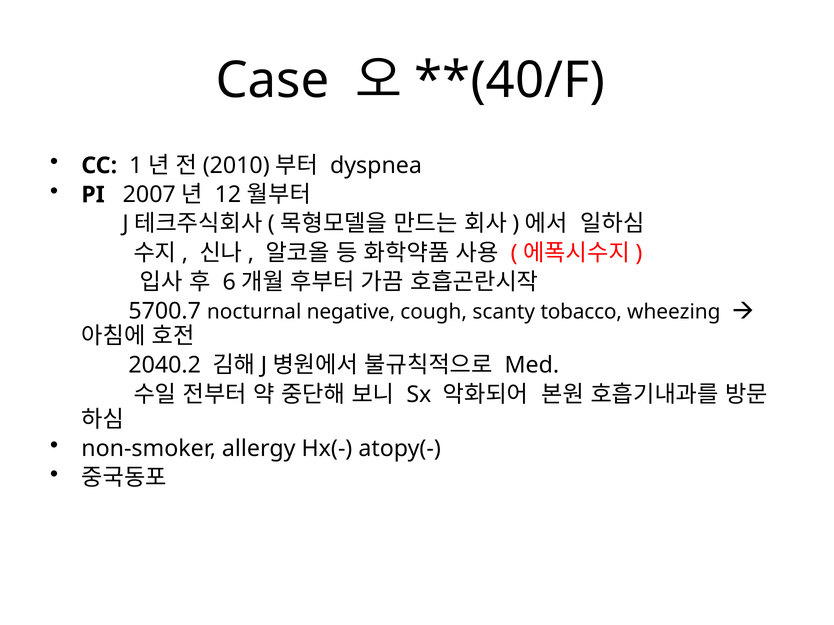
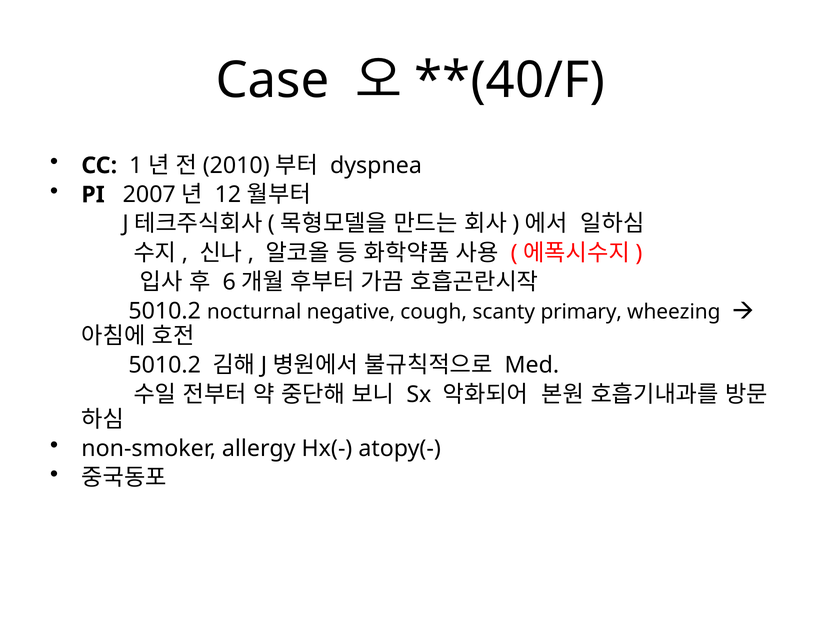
5700.7: 5700.7 -> 5010.2 (165, 311)
tobacco: tobacco -> primary (581, 312)
2040.2: 2040.2 -> 5010.2 (165, 366)
